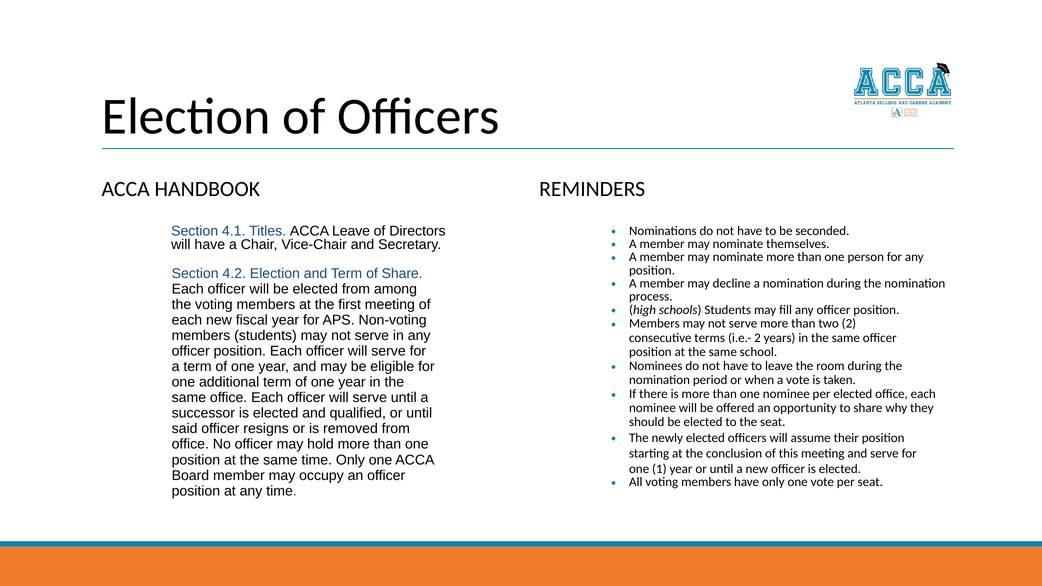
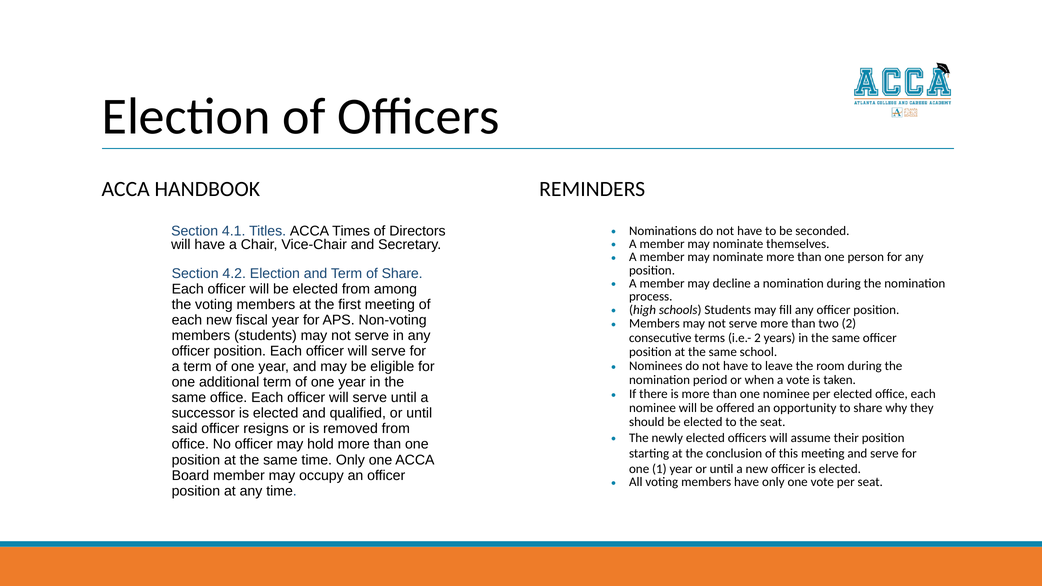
ACCA Leave: Leave -> Times (351, 231)
